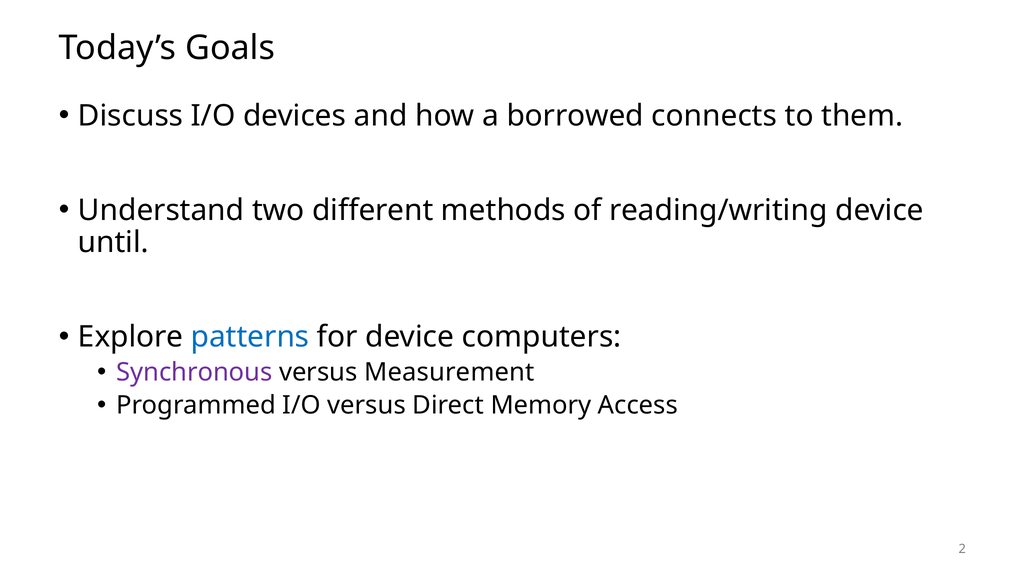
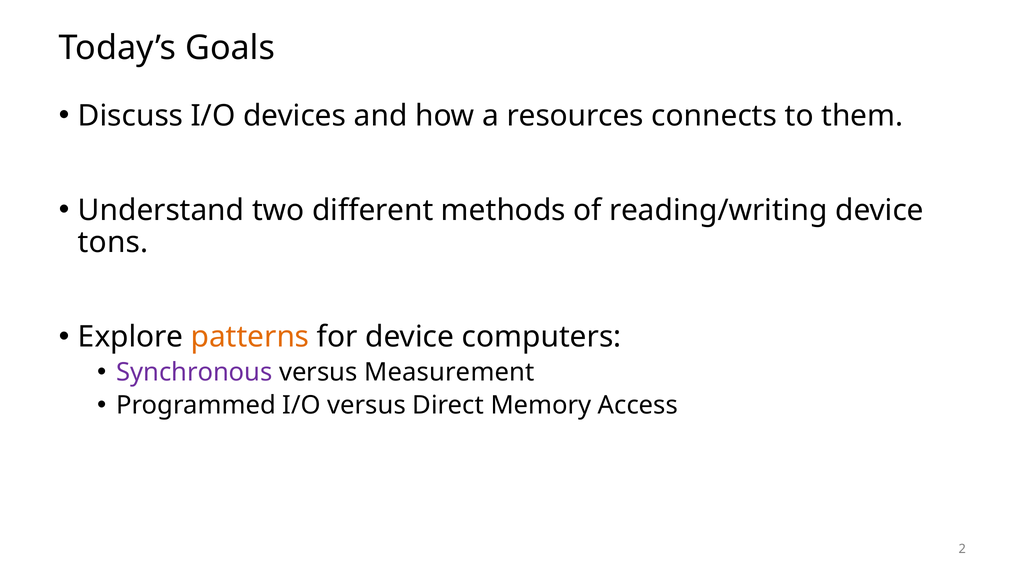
borrowed: borrowed -> resources (575, 116)
until: until -> tons (113, 243)
patterns colour: blue -> orange (250, 337)
